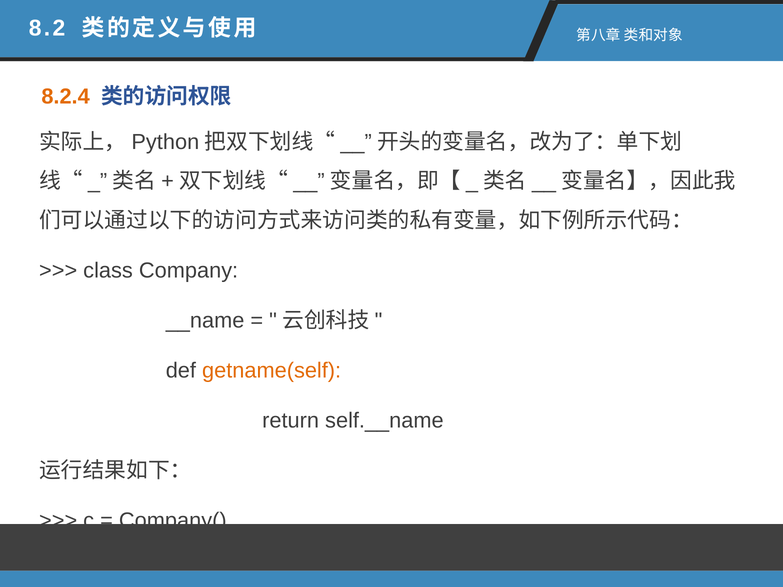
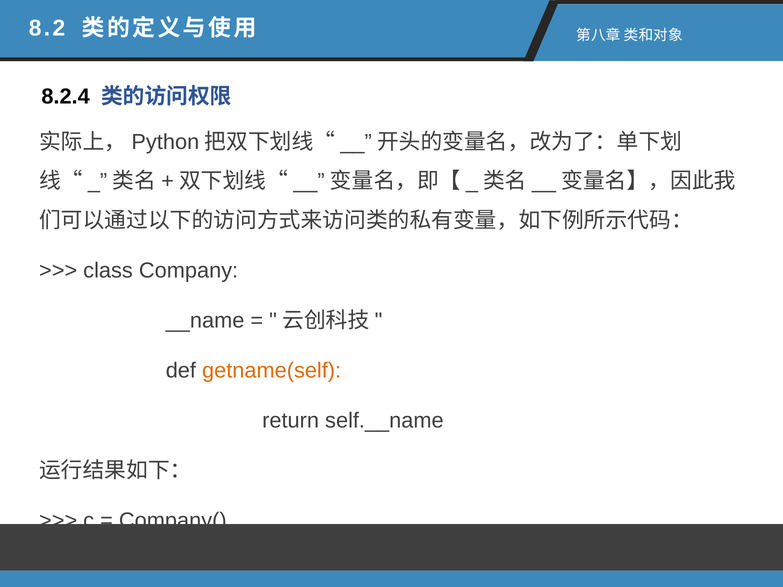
8.2.4 colour: orange -> black (66, 97)
